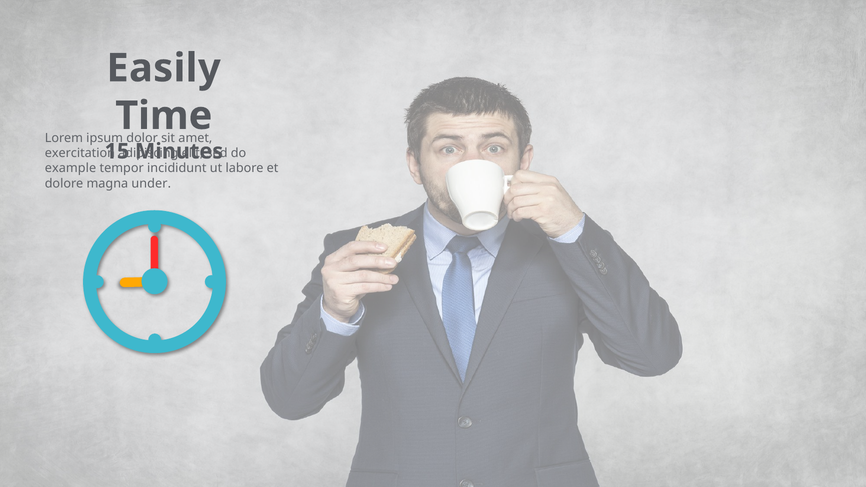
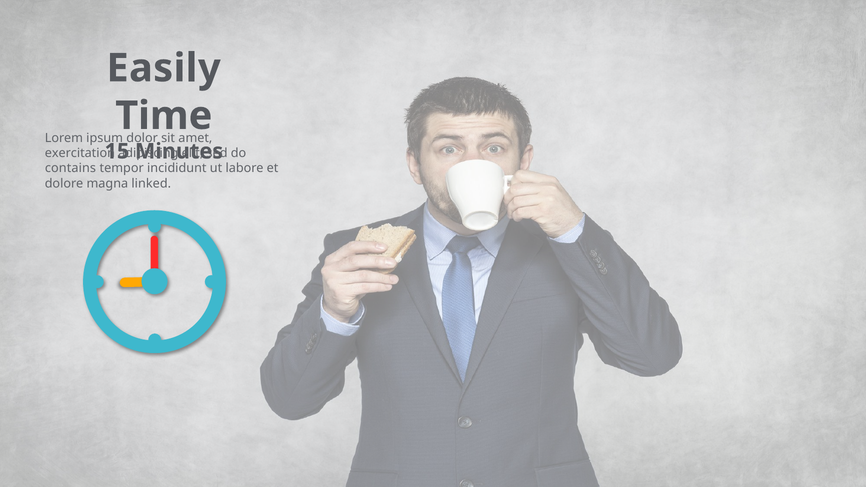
example: example -> contains (70, 168)
under: under -> linked (151, 183)
